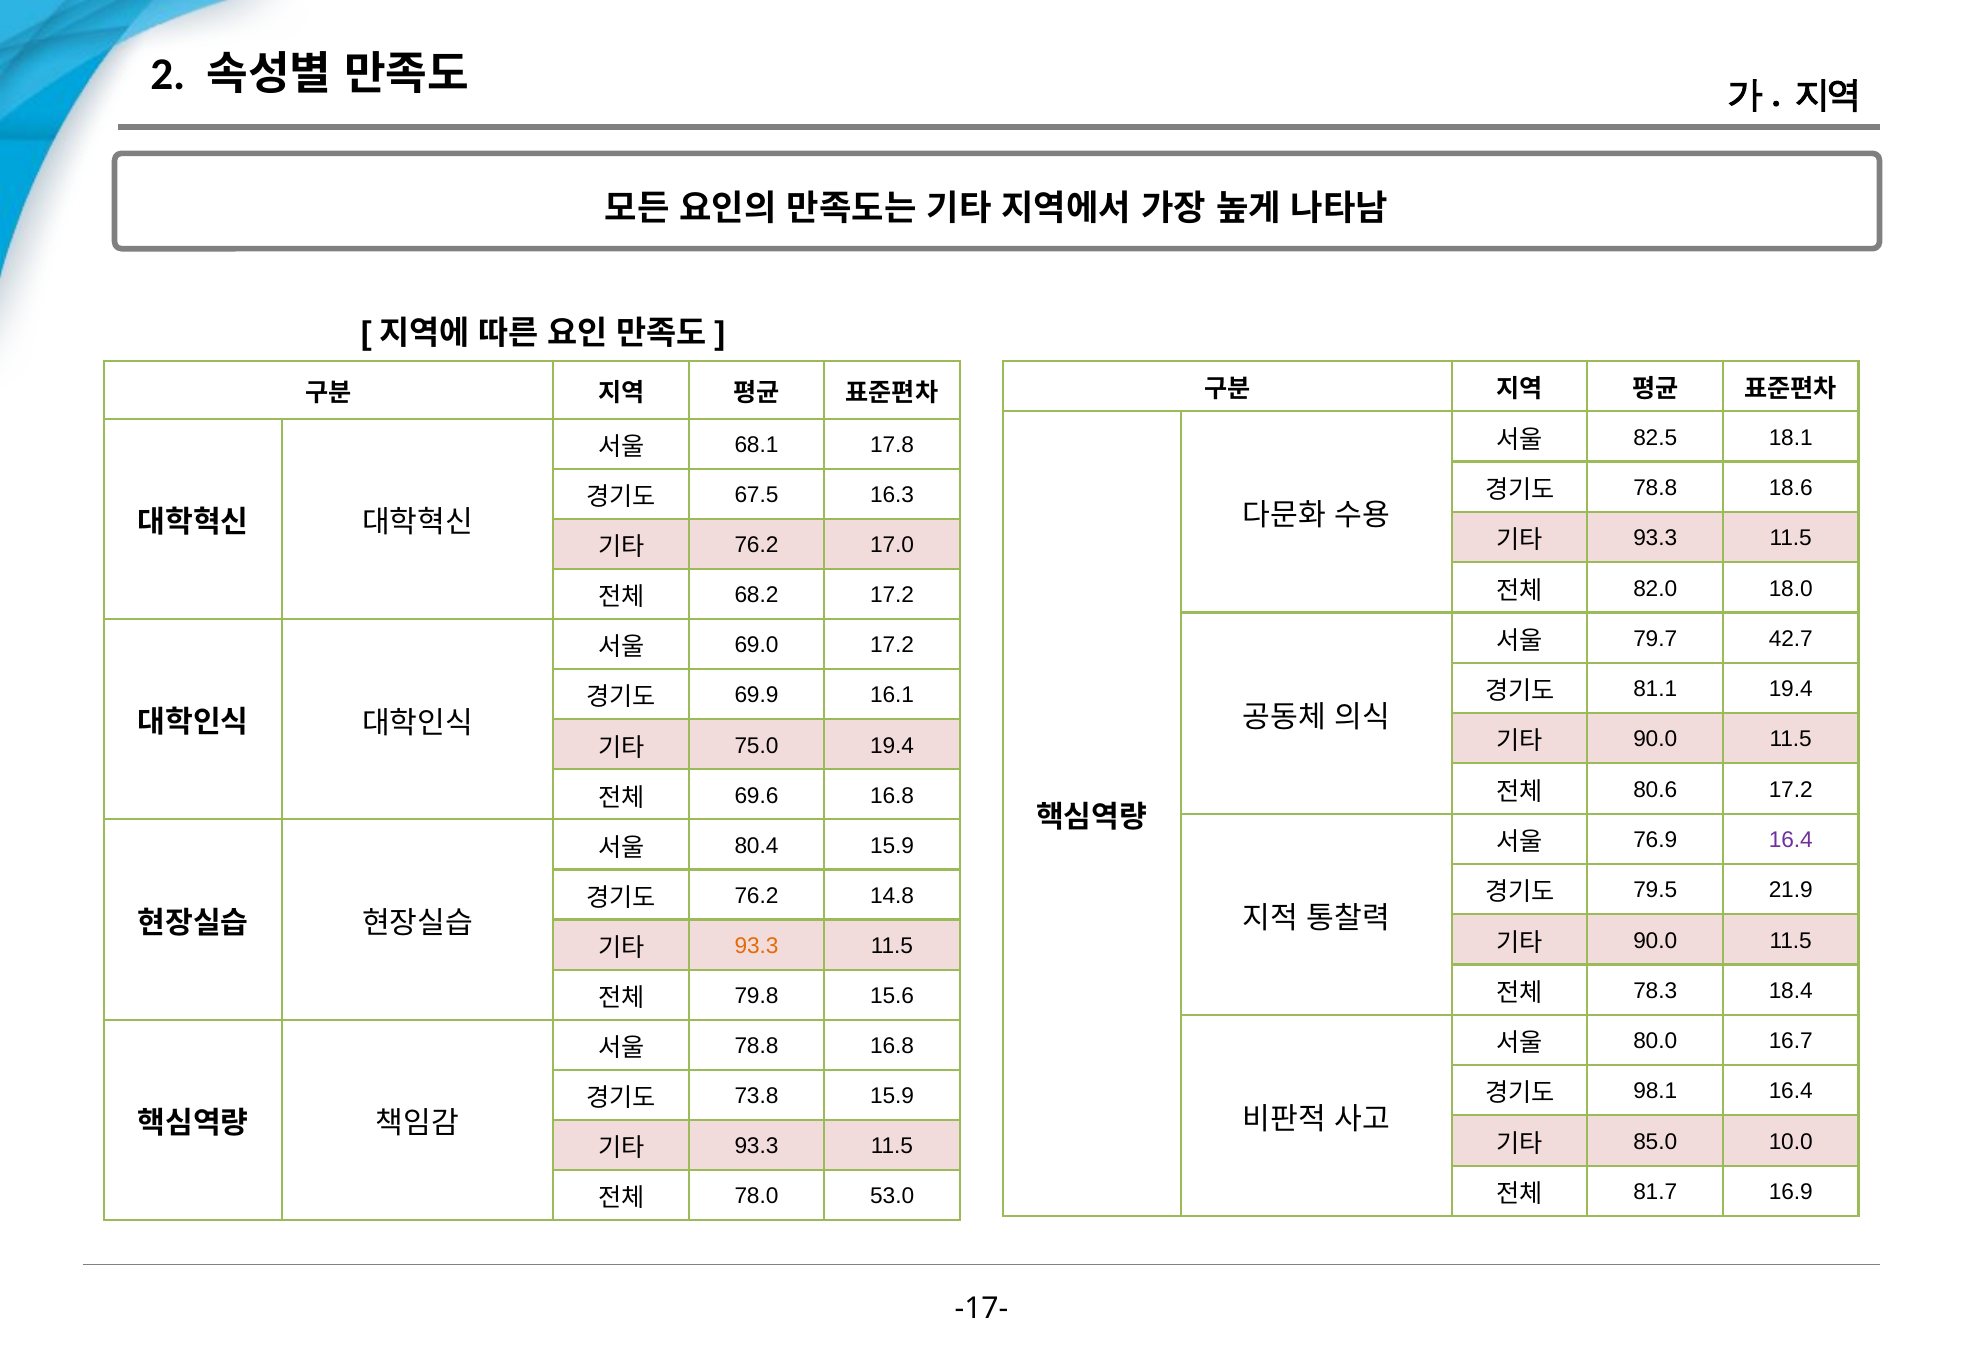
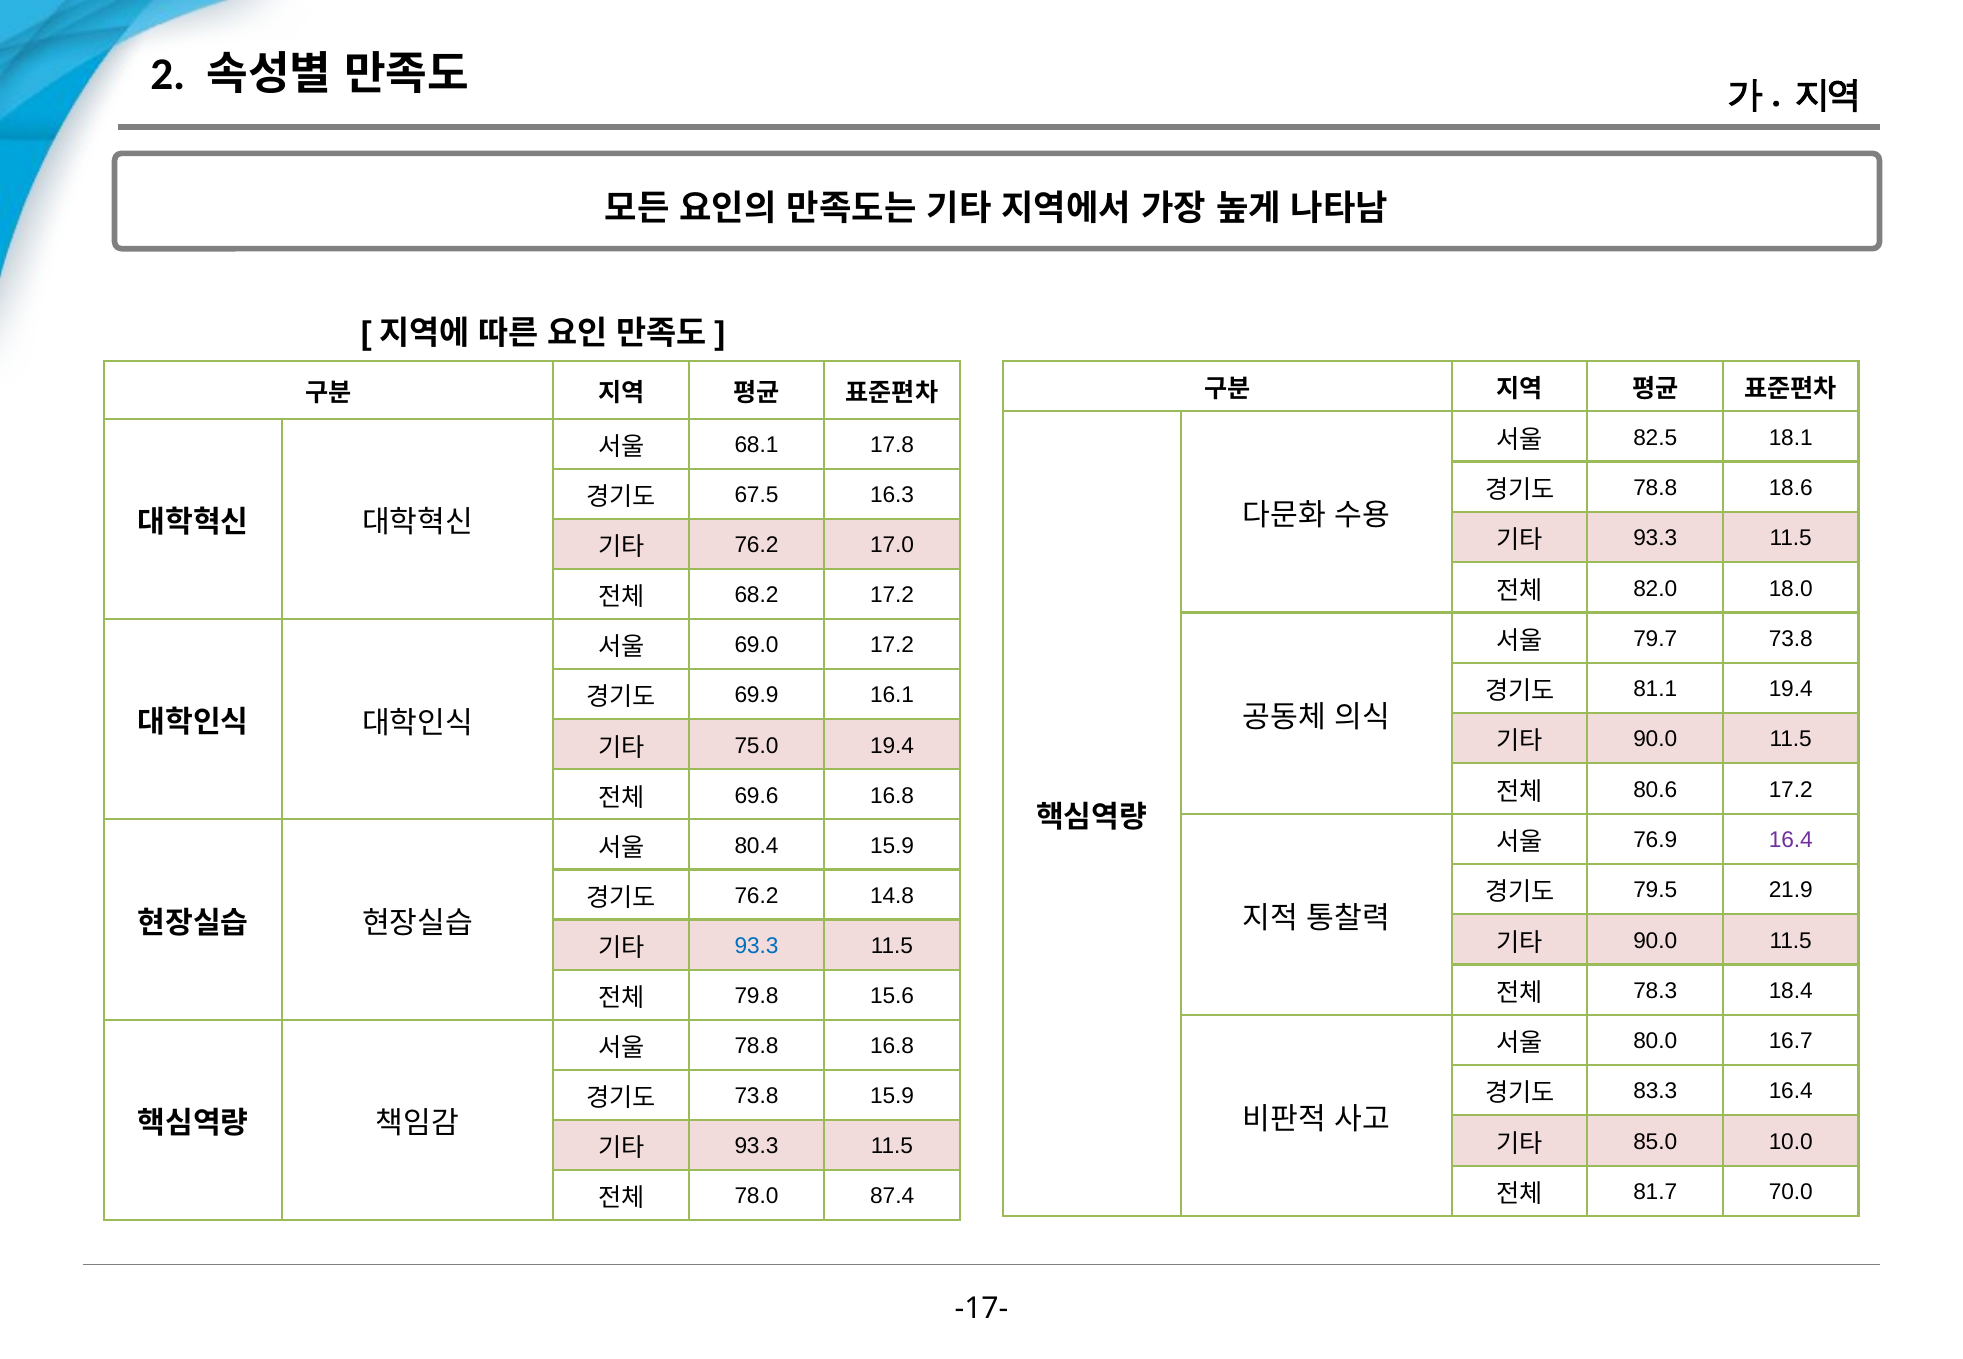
79.7 42.7: 42.7 -> 73.8 (1791, 639)
93.3 colour: orange -> blue (757, 946)
98.1: 98.1 -> 83.3 (1655, 1091)
16.9: 16.9 -> 70.0 (1791, 1192)
53.0: 53.0 -> 87.4 (892, 1196)
